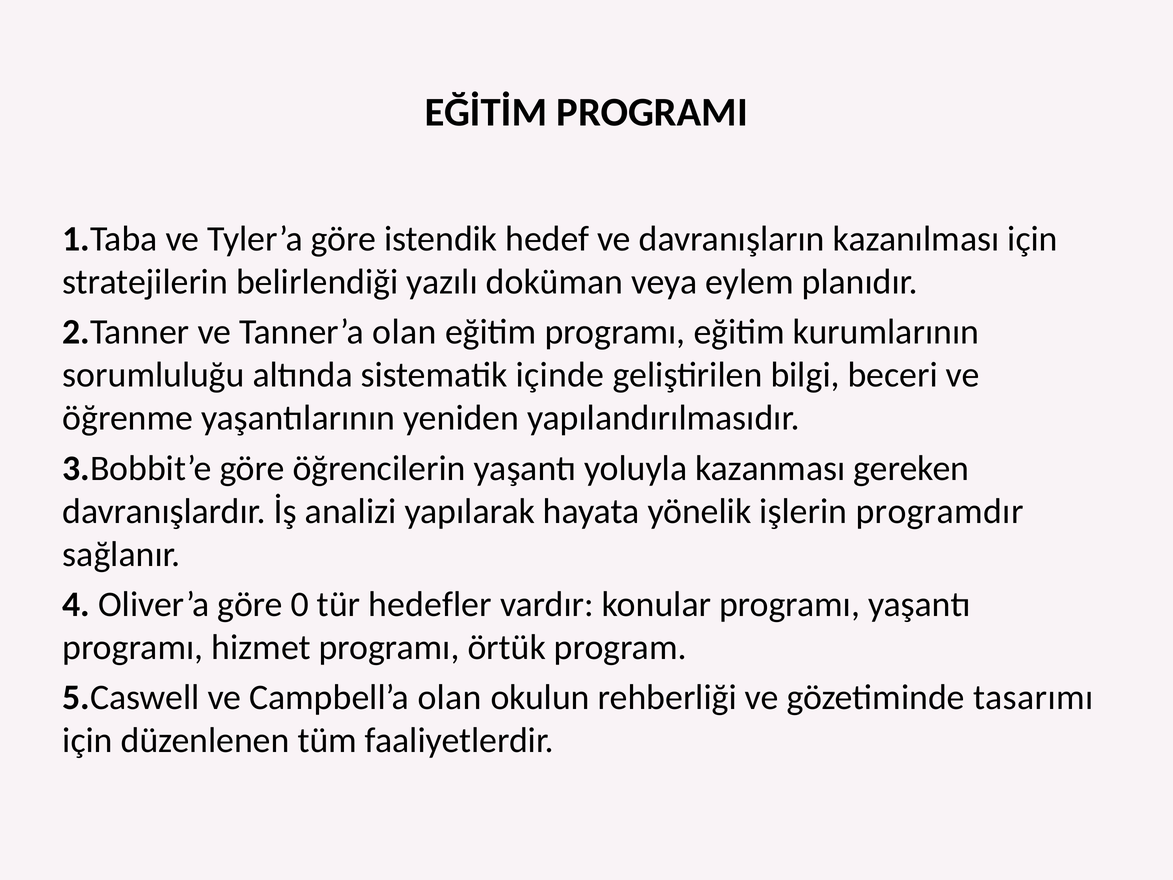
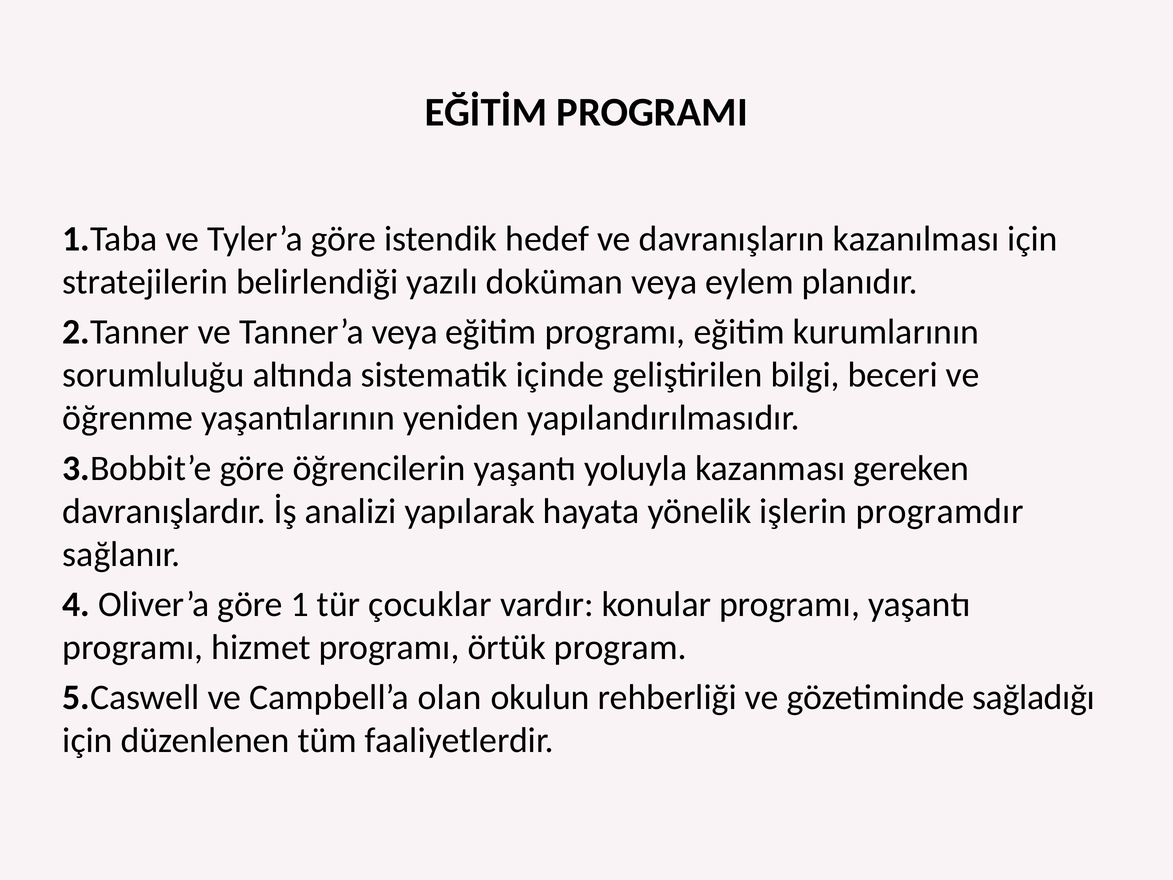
Tanner’a olan: olan -> veya (405, 332)
0: 0 -> 1 (300, 604)
hedefler: hedefler -> çocuklar (430, 604)
tasarımı: tasarımı -> sağladığı (1034, 697)
